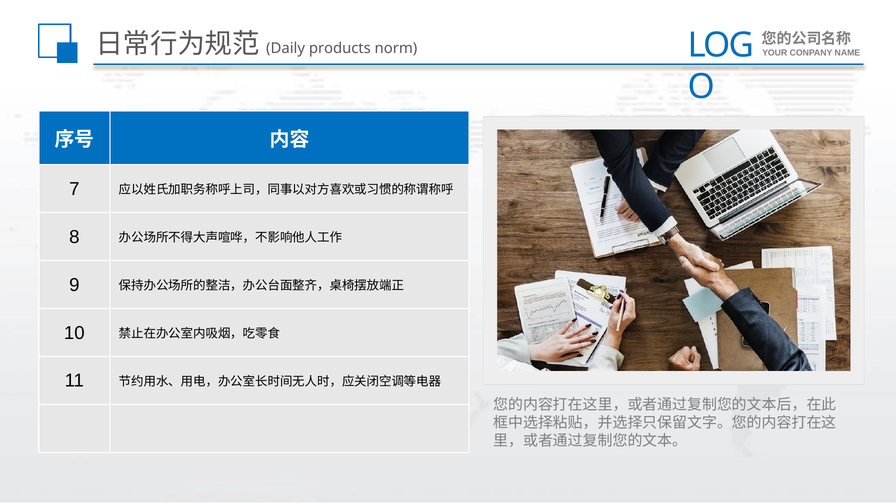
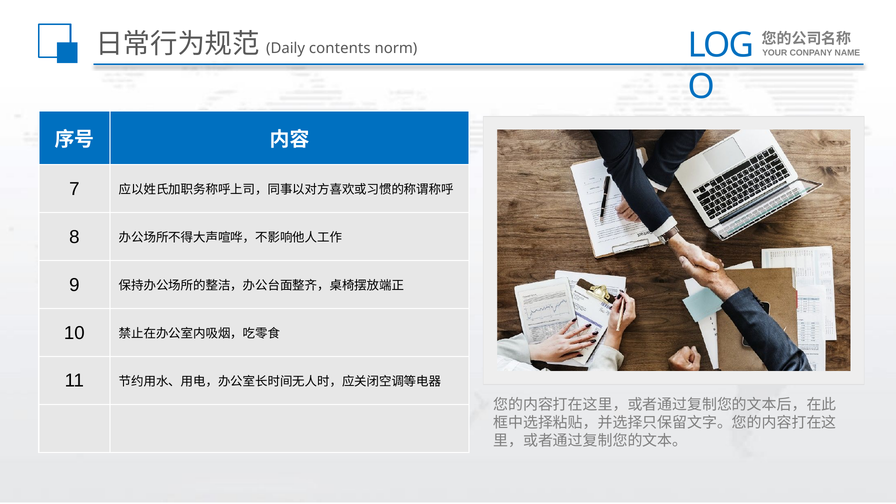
products: products -> contents (340, 48)
